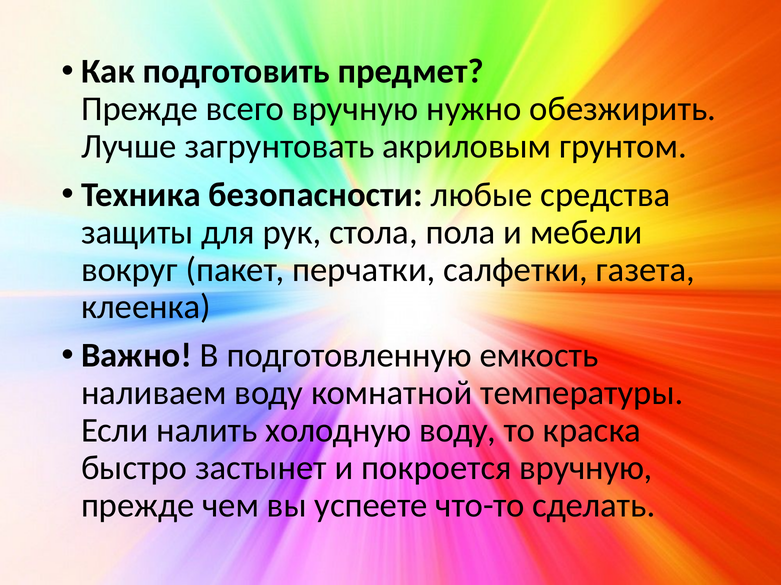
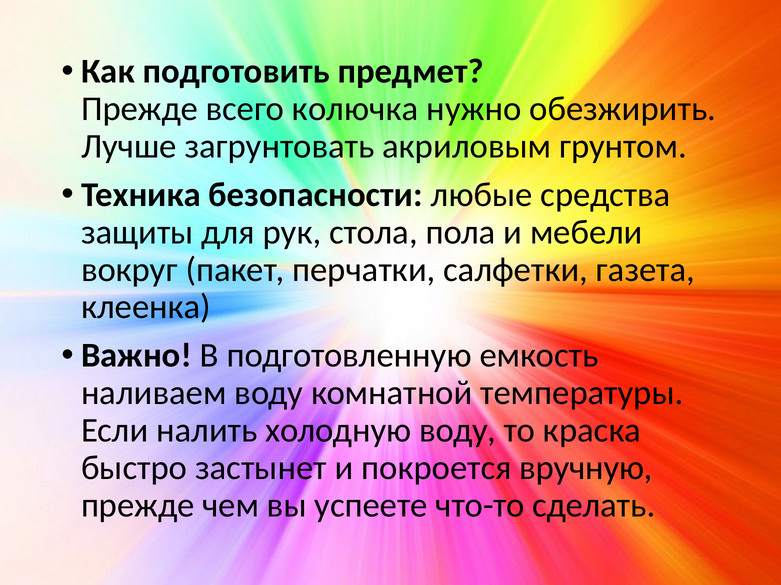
всего вручную: вручную -> колючка (355, 109)
